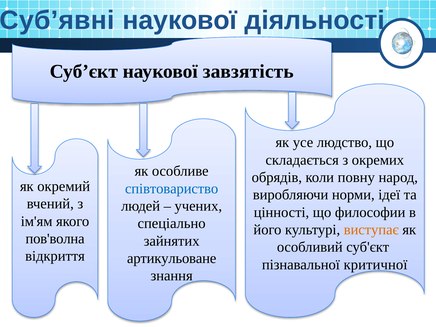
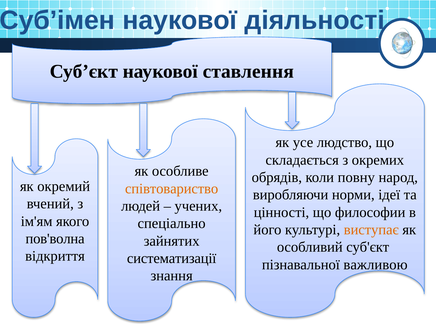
Суб’явні: Суб’явні -> Суб’імен (57, 20)
завзятість: завзятість -> ставлення (248, 72)
співтовариство colour: blue -> orange (172, 189)
артикульоване: артикульоване -> систематизації (172, 258)
критичної: критичної -> важливою (376, 265)
